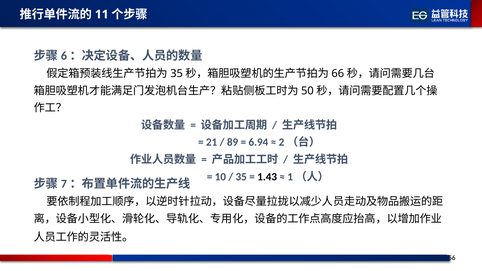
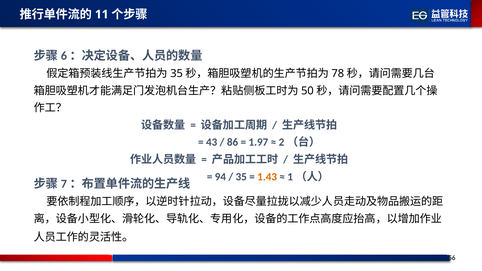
66: 66 -> 78 (338, 74)
21: 21 -> 43 (212, 142)
89: 89 -> 86 (233, 142)
6.94: 6.94 -> 1.97 (258, 142)
10: 10 -> 94 (220, 177)
1.43 colour: black -> orange (267, 177)
